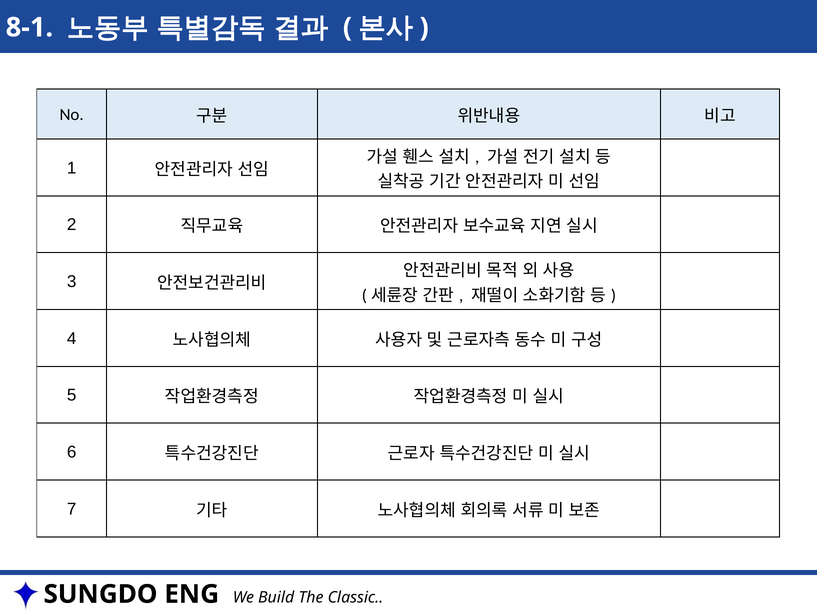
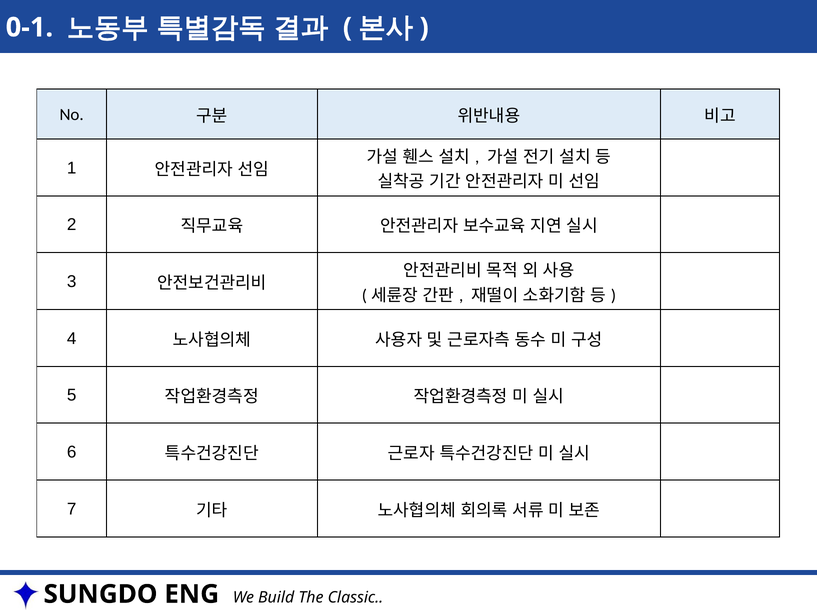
8-1: 8-1 -> 0-1 (29, 27)
